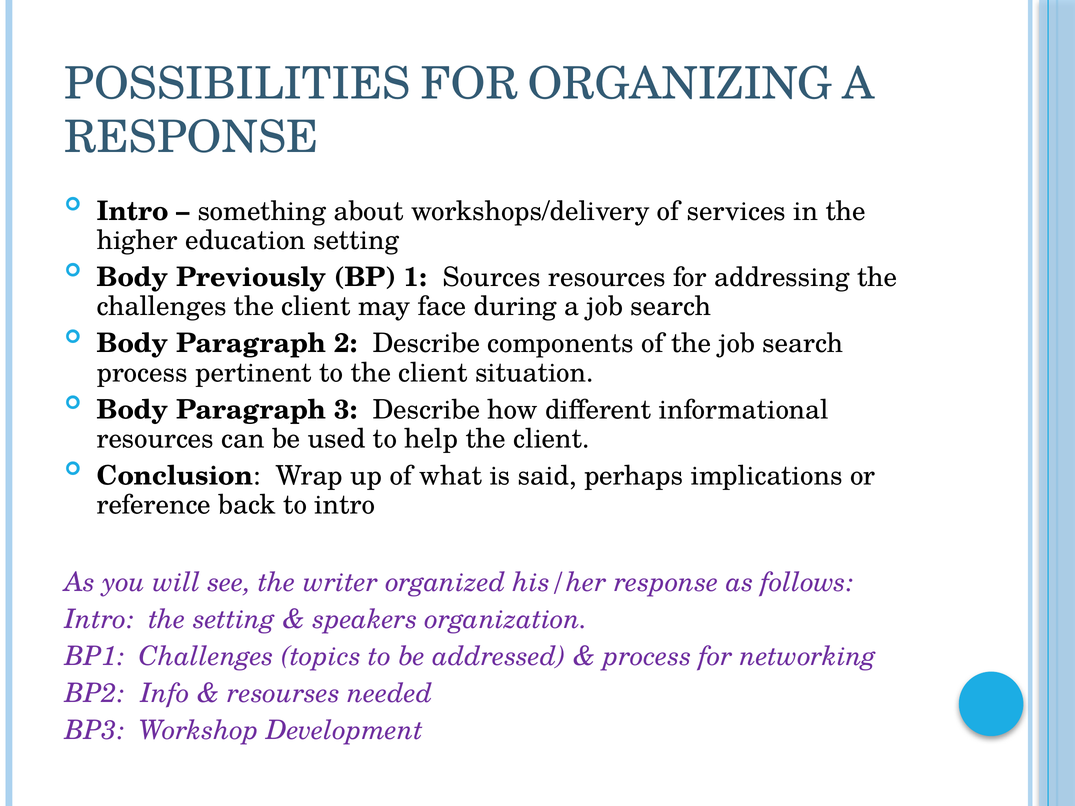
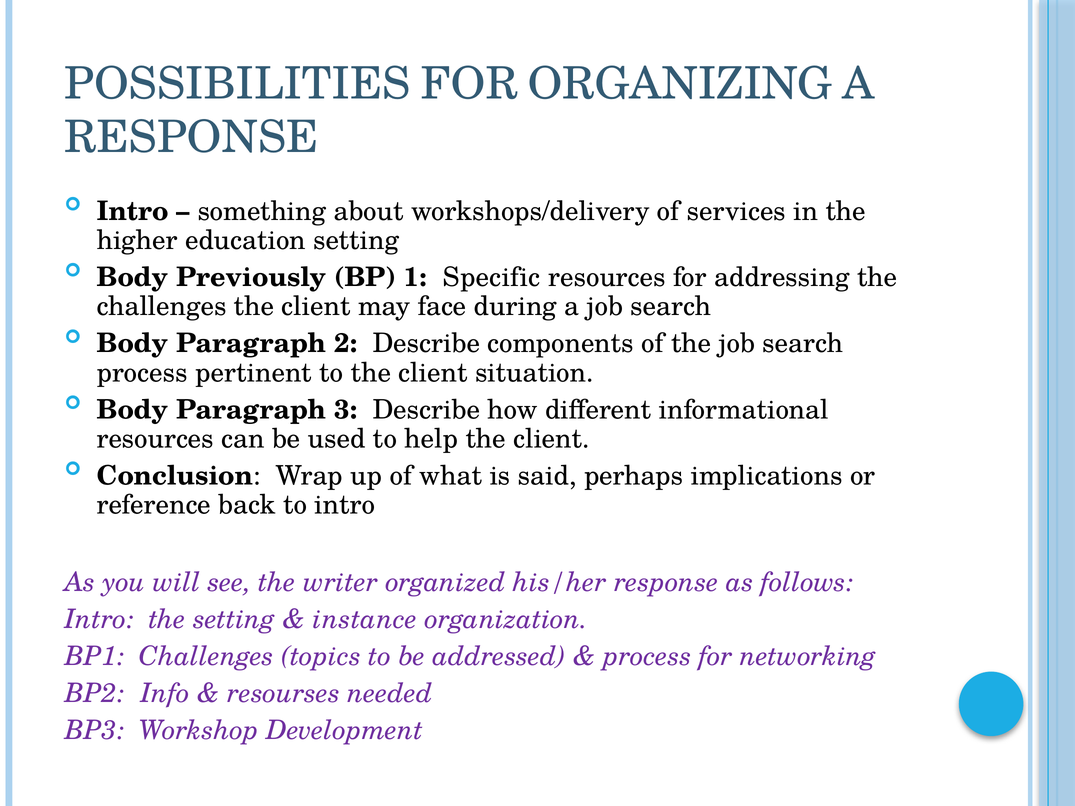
Sources: Sources -> Specific (492, 278)
speakers: speakers -> instance (365, 619)
